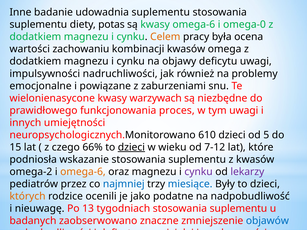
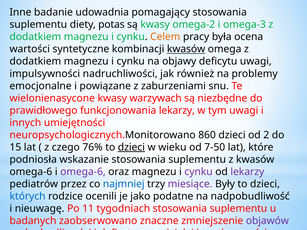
udowadnia suplementu: suplementu -> pomagający (161, 12)
kwasy omega-6: omega-6 -> omega-2 (194, 25)
omega-0: omega-0 -> omega-3 (244, 25)
zachowaniu: zachowaniu -> syntetyczne (81, 49)
kwasów underline: none -> present (186, 49)
funkcjonowania proces: proces -> lekarzy (177, 111)
610: 610 -> 860 (207, 135)
5: 5 -> 2 (266, 135)
66%: 66% -> 76% (93, 147)
7-12: 7-12 -> 7-50 (215, 147)
omega-2: omega-2 -> omega-6 (31, 172)
omega-6 colour: orange -> purple (83, 172)
miesiące colour: blue -> purple (190, 184)
których colour: orange -> blue (28, 197)
13: 13 -> 11 (88, 209)
objawów colour: blue -> purple (267, 221)
